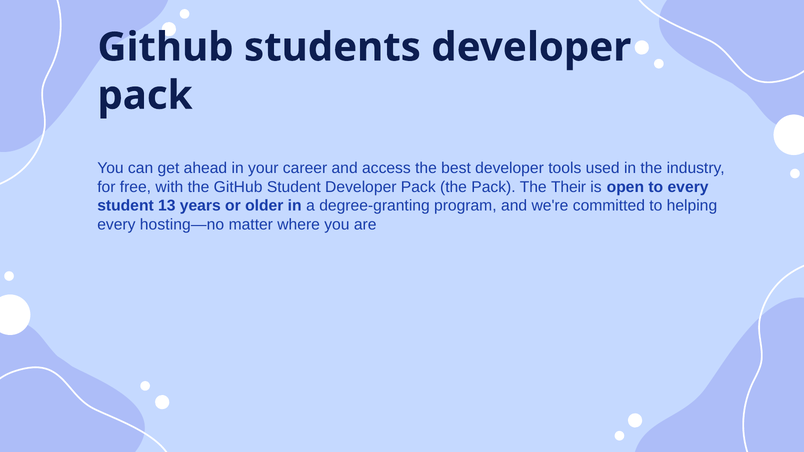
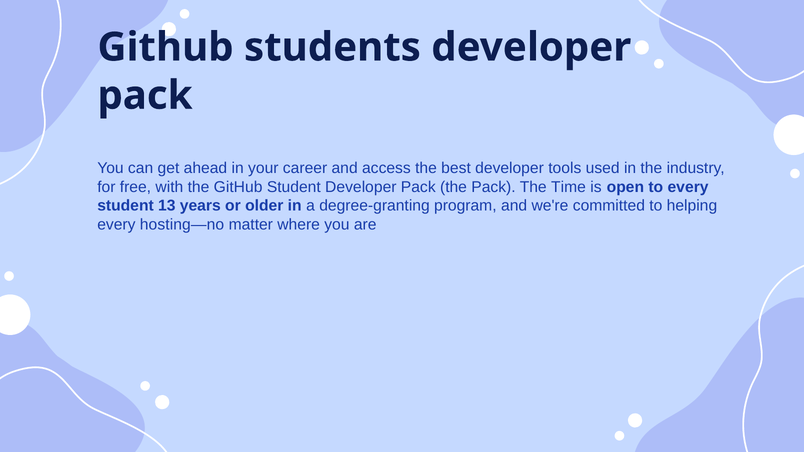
Their: Their -> Time (568, 187)
